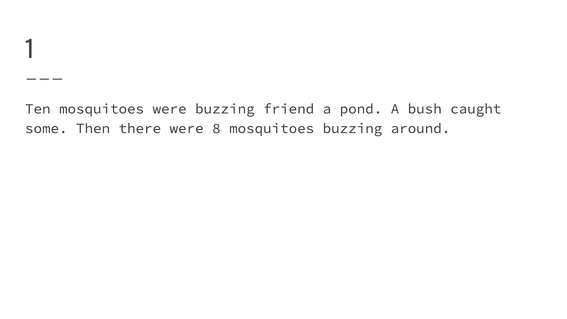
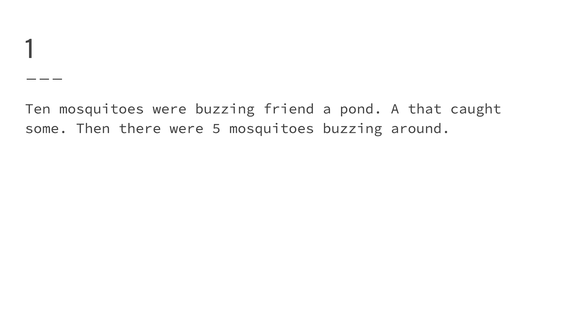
bush: bush -> that (425, 109)
8: 8 -> 5 (216, 128)
